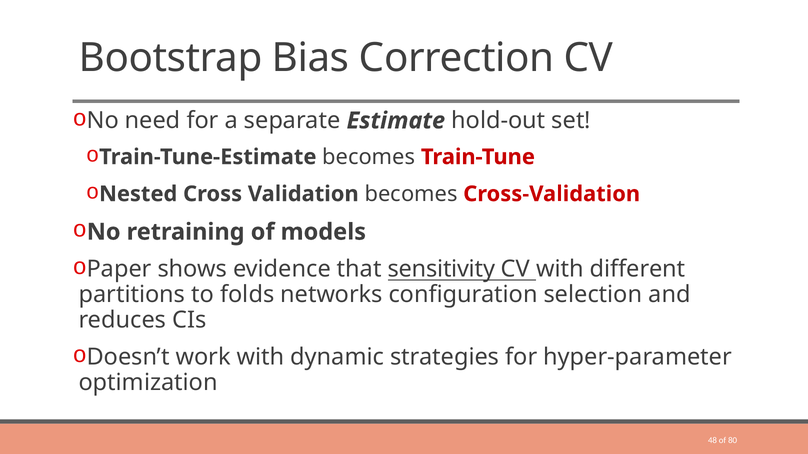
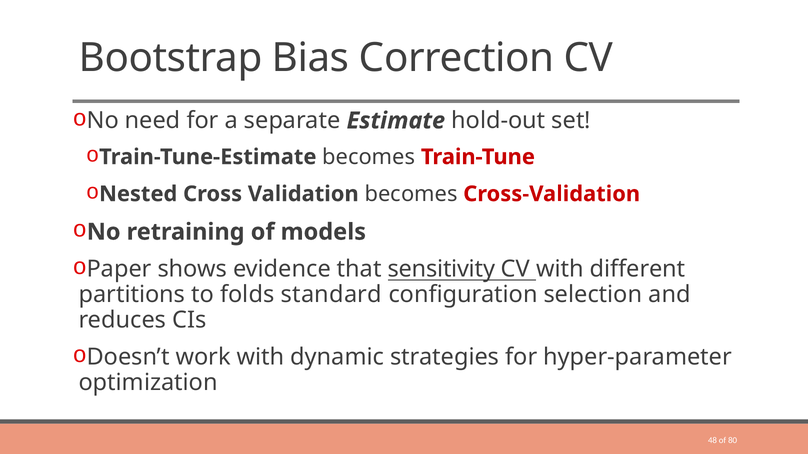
networks: networks -> standard (331, 295)
